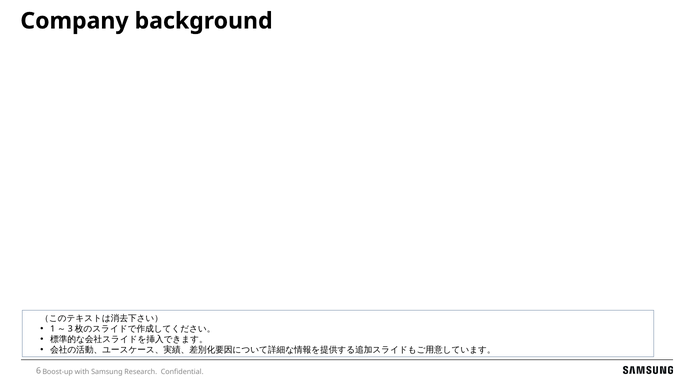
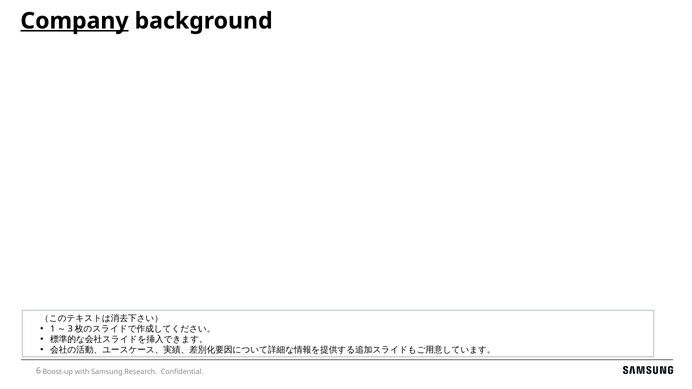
Company underline: none -> present (74, 21)
